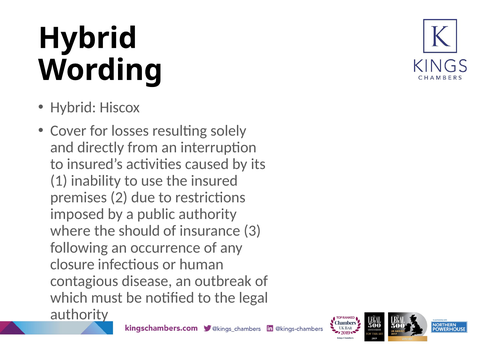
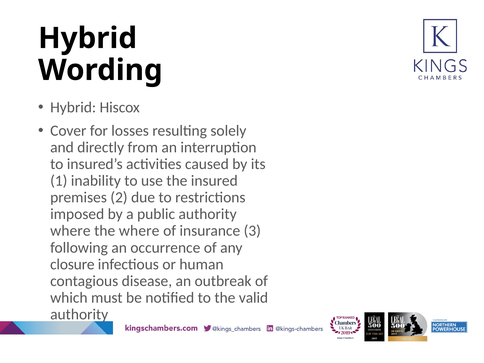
the should: should -> where (139, 231)
legal: legal -> valid (253, 298)
